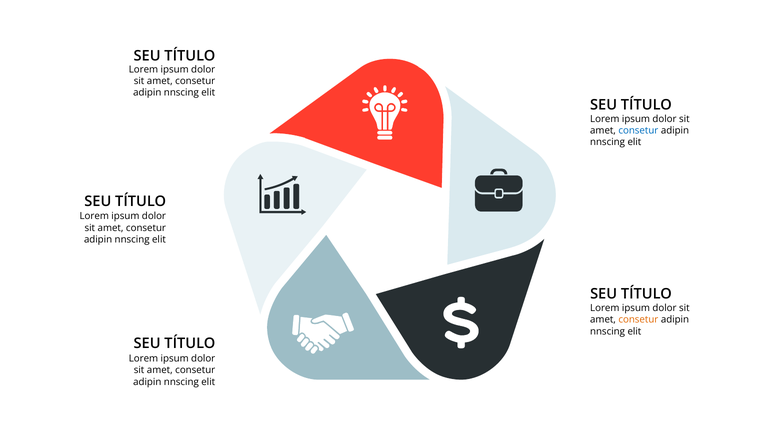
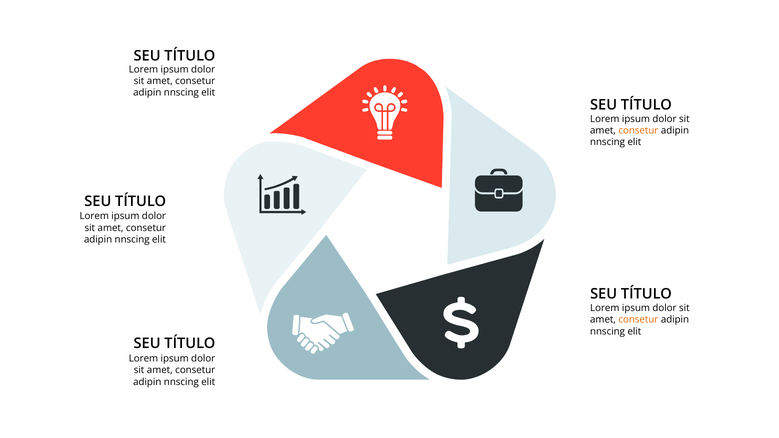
consetur colour: blue -> orange (638, 131)
